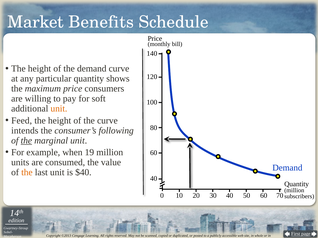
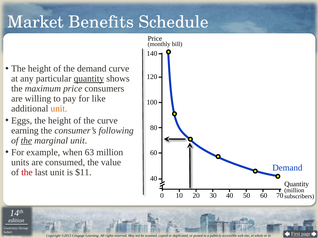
quantity underline: none -> present (89, 79)
soft: soft -> like (99, 99)
Feed: Feed -> Eggs (22, 121)
intends: intends -> earning (25, 131)
19: 19 -> 63 (89, 153)
the colour: orange -> red (27, 173)
$40: $40 -> $11 (83, 173)
